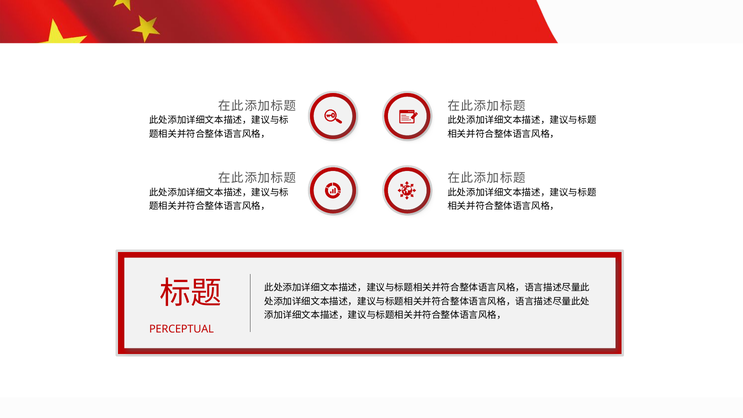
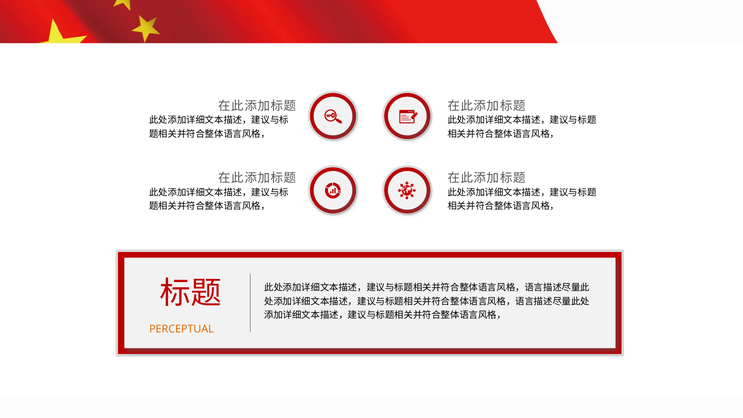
PERCEPTUAL colour: red -> orange (181, 329)
